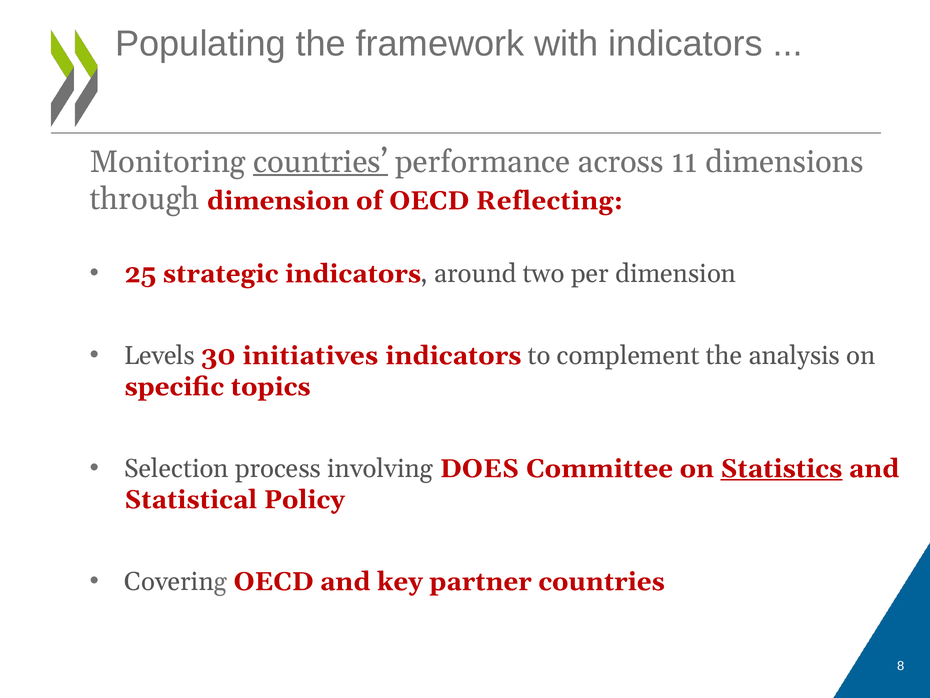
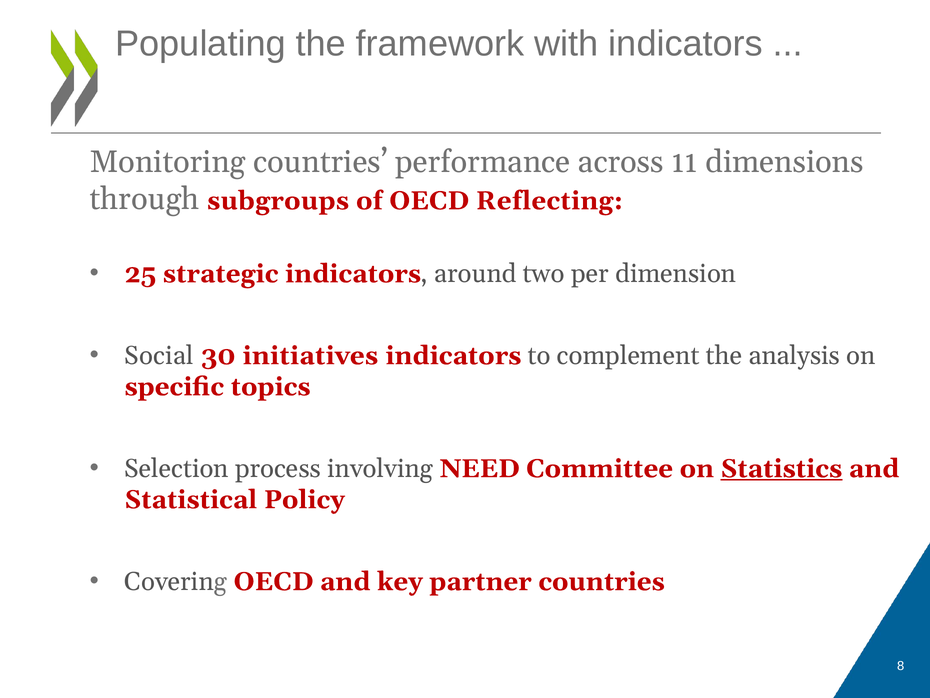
countries underline: present -> none (321, 162)
through dimension: dimension -> subgroups (278, 201)
Levels: Levels -> Social (159, 355)
DOES: DOES -> NEED (480, 468)
